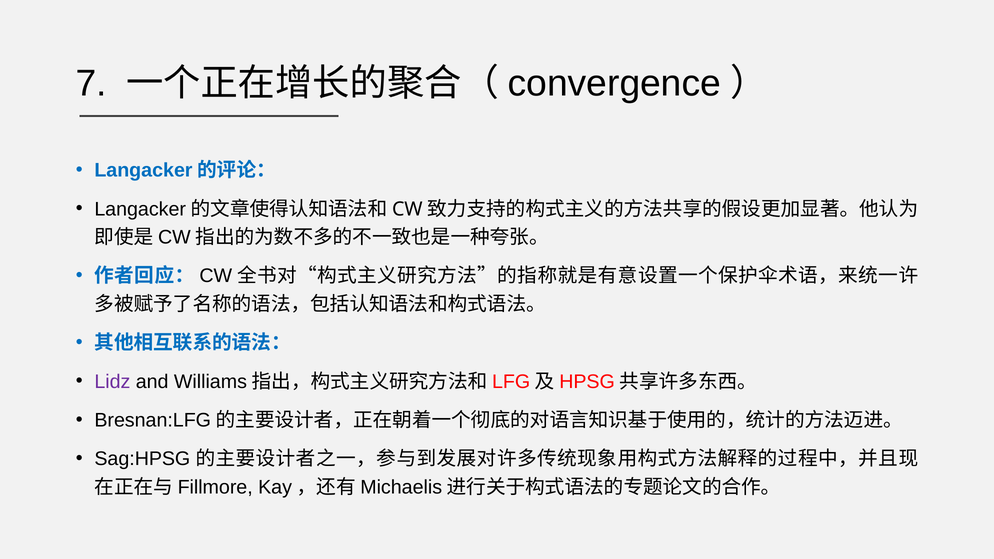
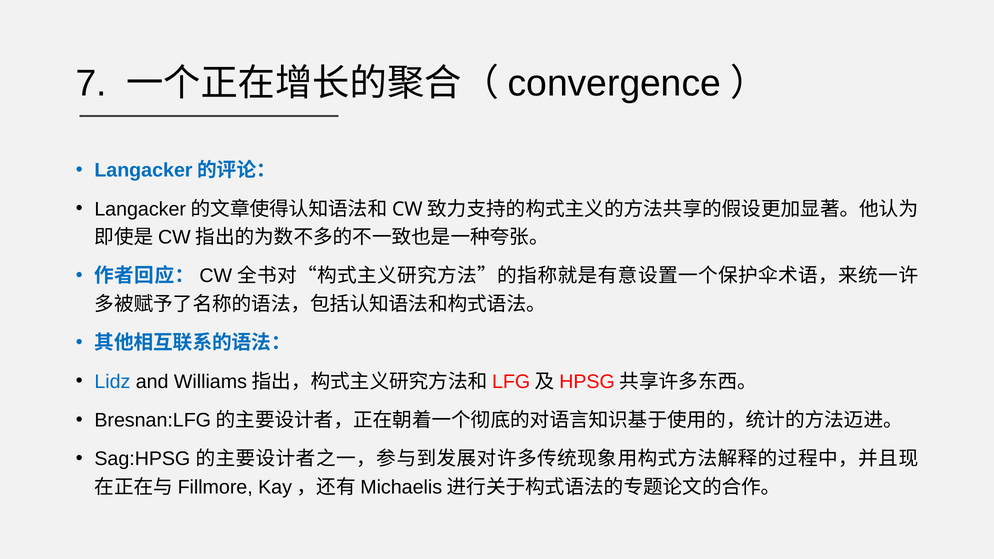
Lidz colour: purple -> blue (112, 382)
